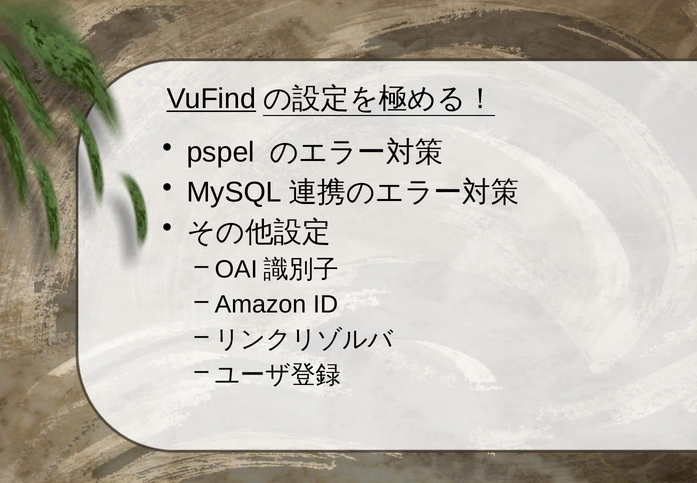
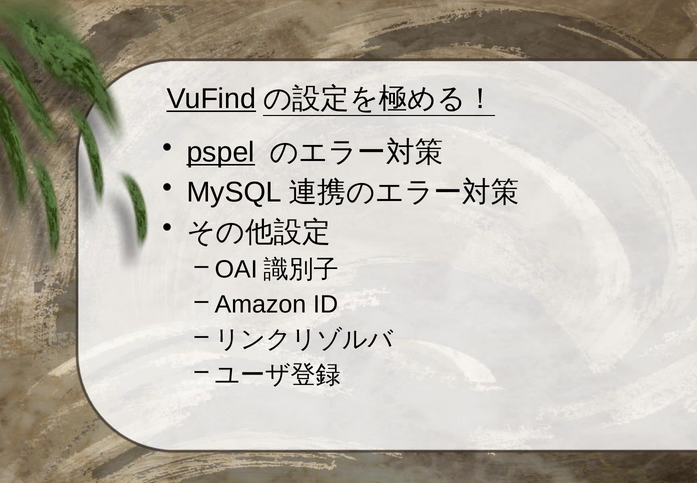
pspel underline: none -> present (221, 152)
